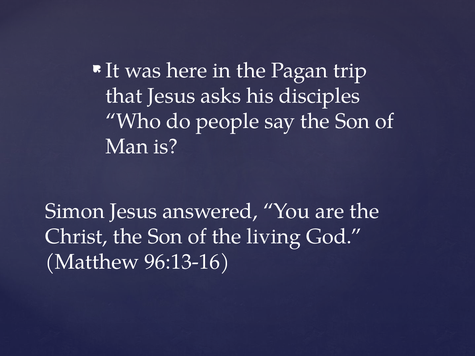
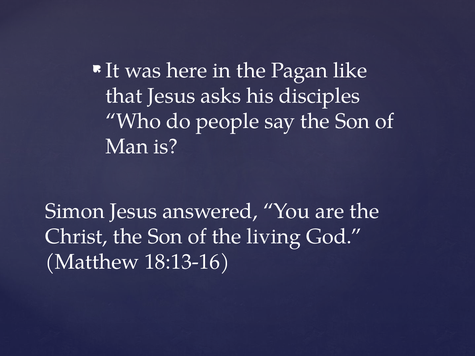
trip: trip -> like (350, 70)
96:13-16: 96:13-16 -> 18:13-16 (187, 262)
